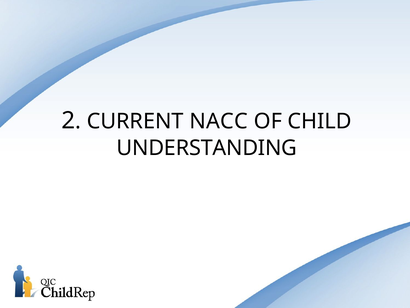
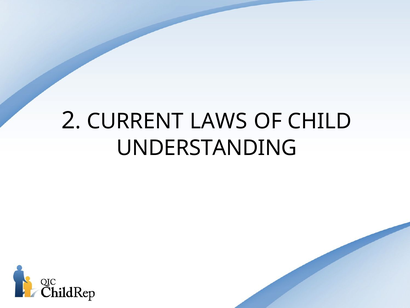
NACC: NACC -> LAWS (219, 121)
